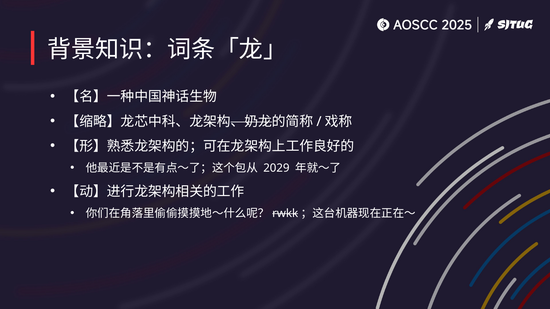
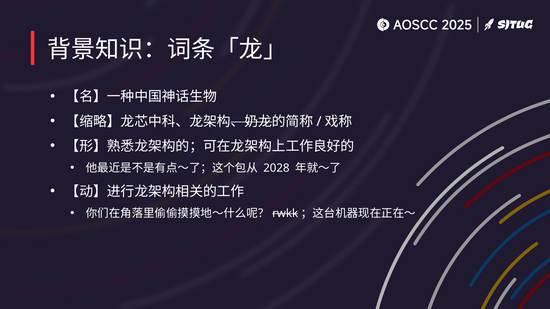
2029: 2029 -> 2028 (276, 168)
